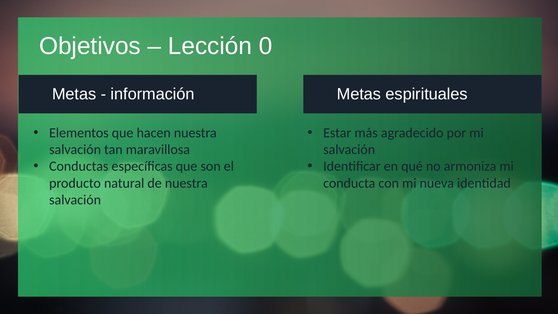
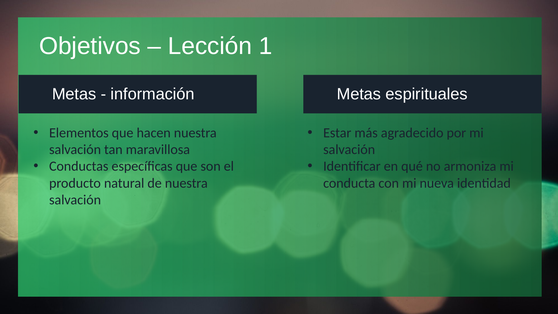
0: 0 -> 1 (266, 46)
